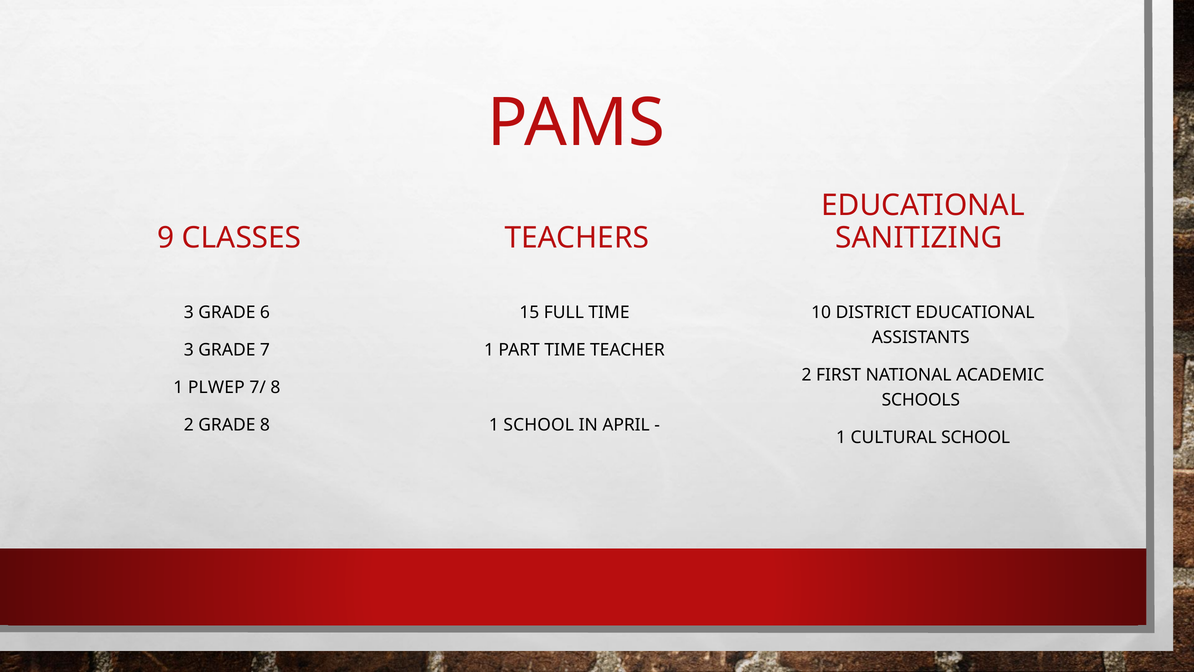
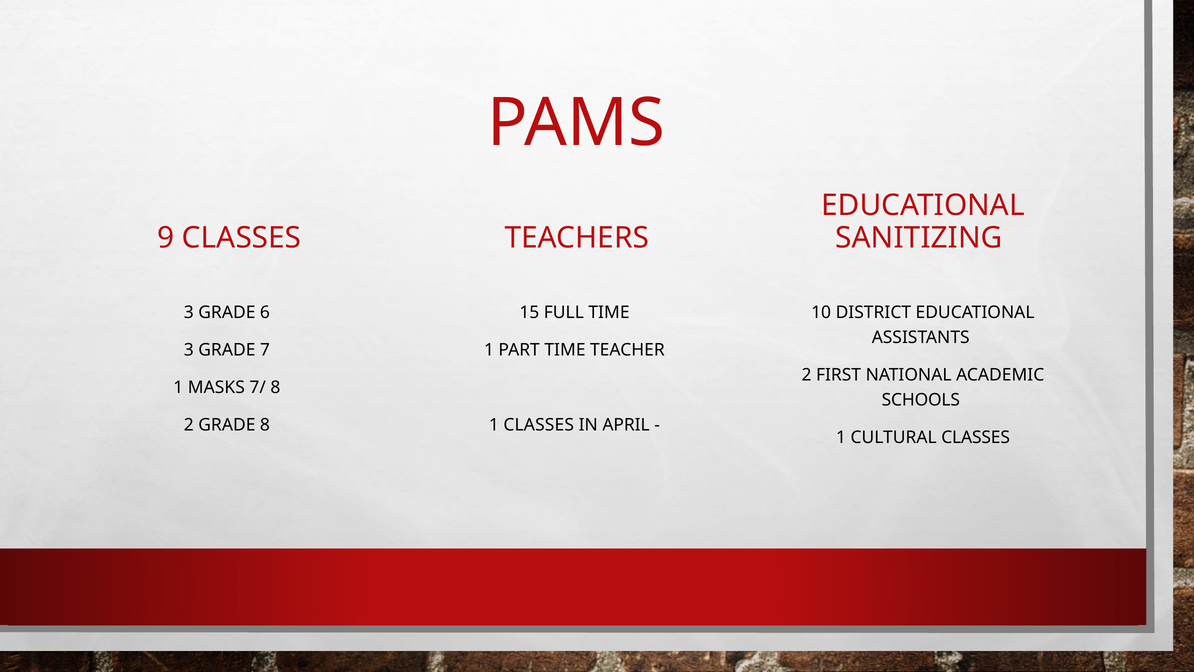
PLWEP: PLWEP -> MASKS (216, 387)
1 SCHOOL: SCHOOL -> CLASSES (539, 425)
CULTURAL SCHOOL: SCHOOL -> CLASSES (976, 437)
